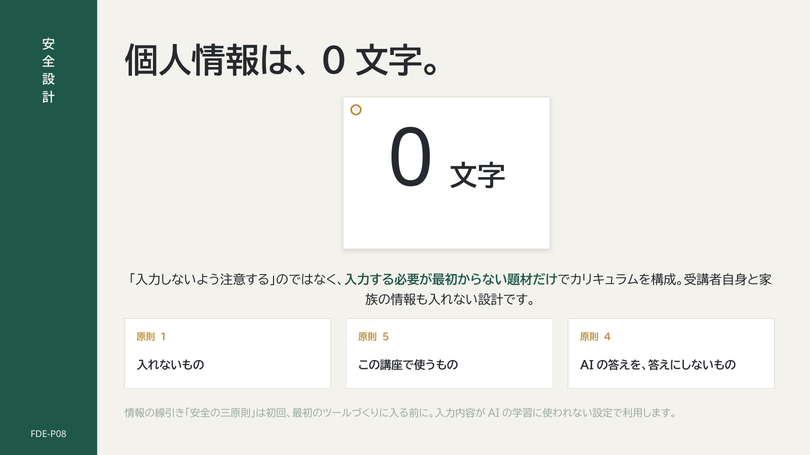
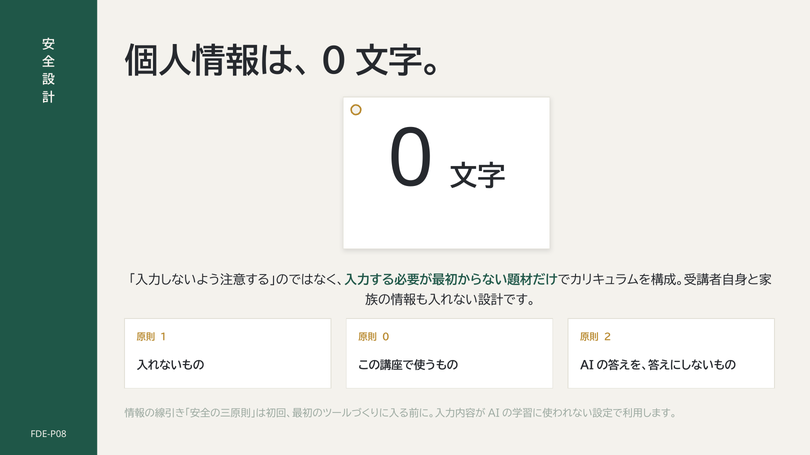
5: 5 -> 0 (386, 338)
4: 4 -> 2 (608, 338)
